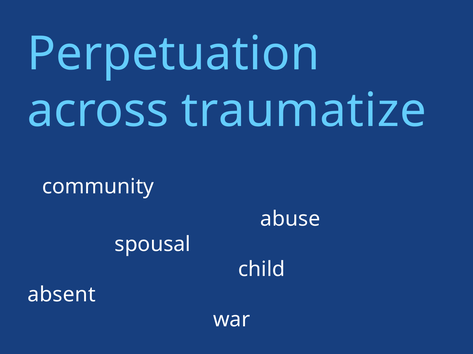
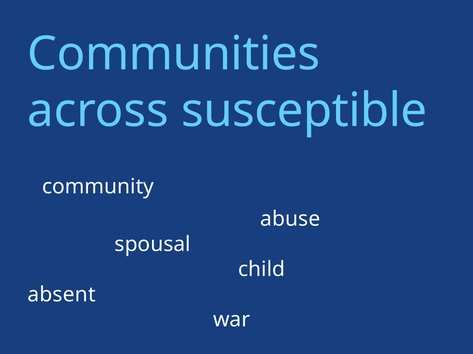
Perpetuation: Perpetuation -> Communities (174, 54)
traumatize: traumatize -> susceptible (304, 111)
